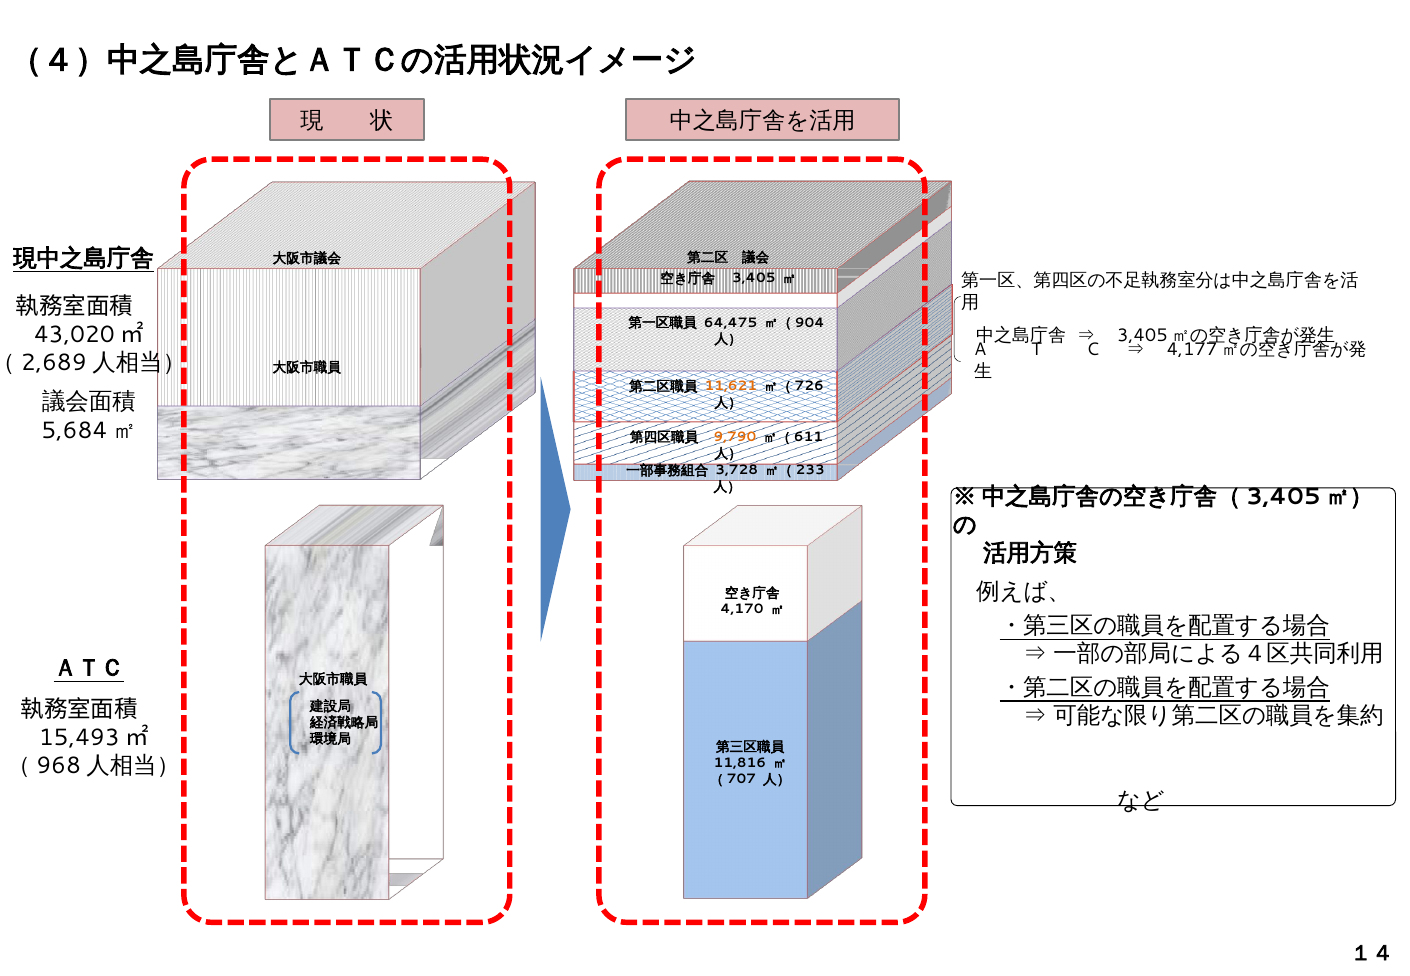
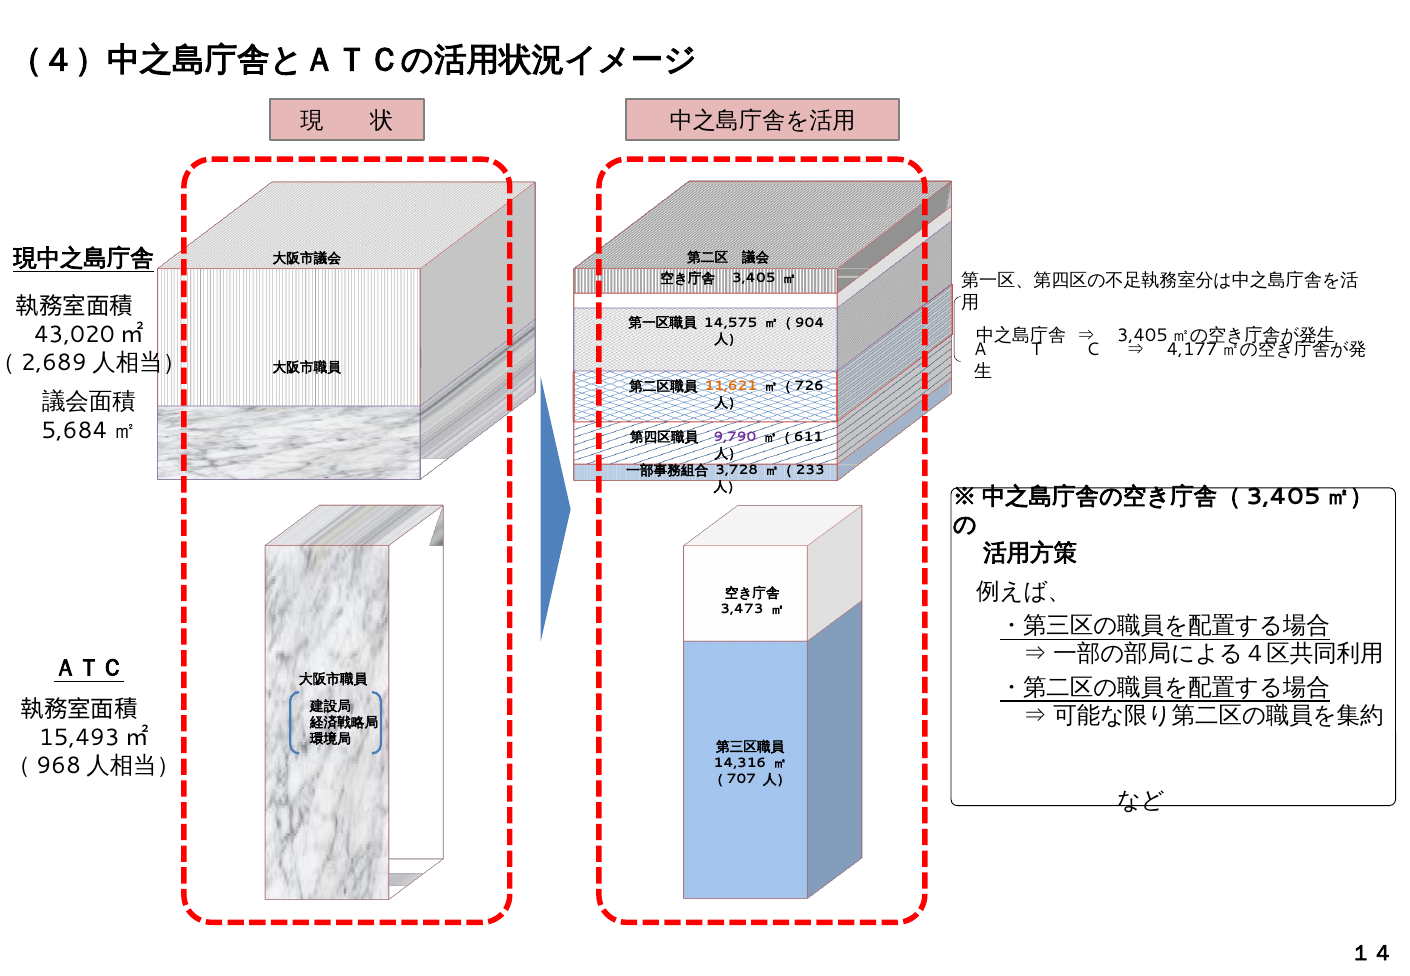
64,475: 64,475 -> 14,575 (731, 323)
9,790 colour: orange -> purple (735, 437)
4,170: 4,170 -> 3,473 (742, 609)
11,816: 11,816 -> 14,316 (740, 763)
